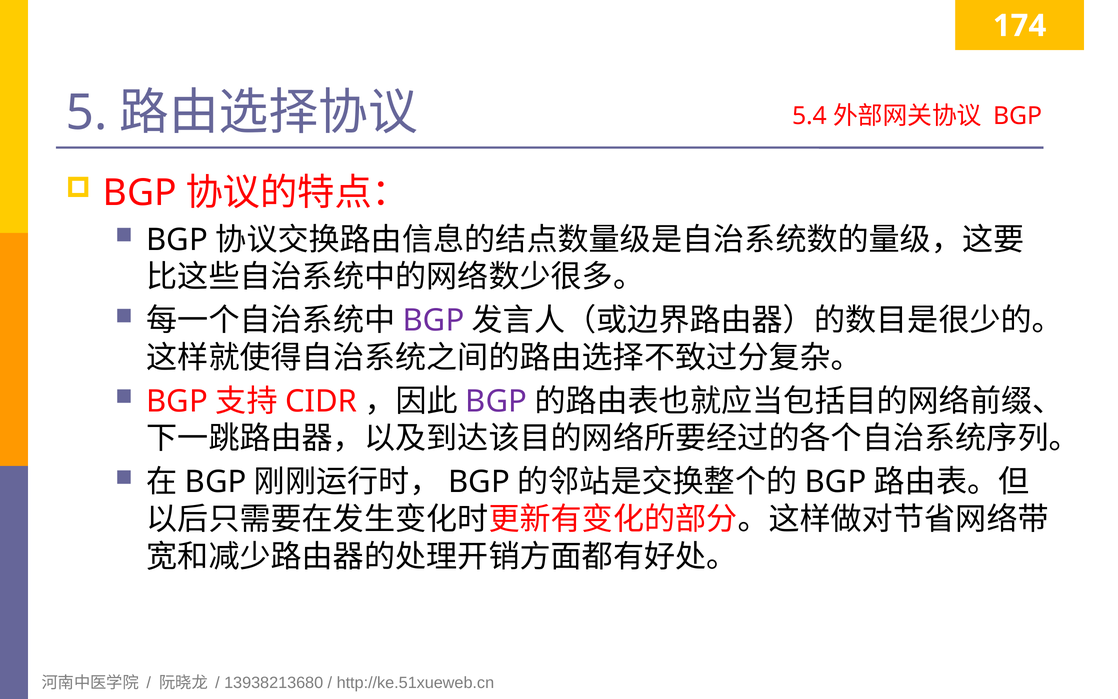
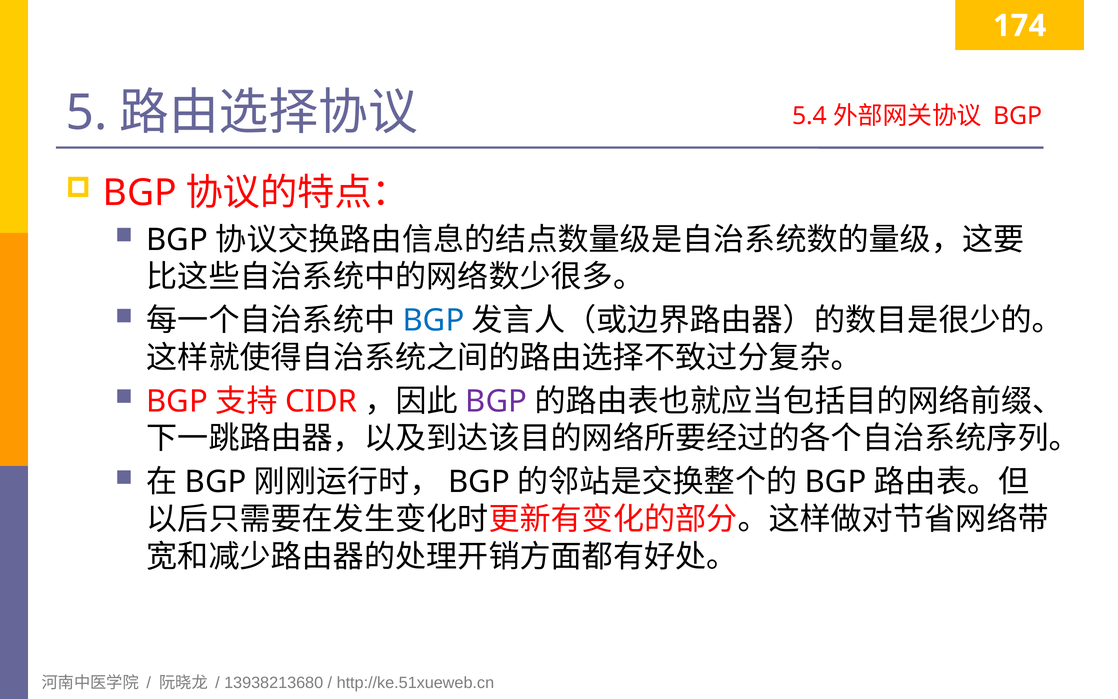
BGP colour: purple -> blue (434, 321)
